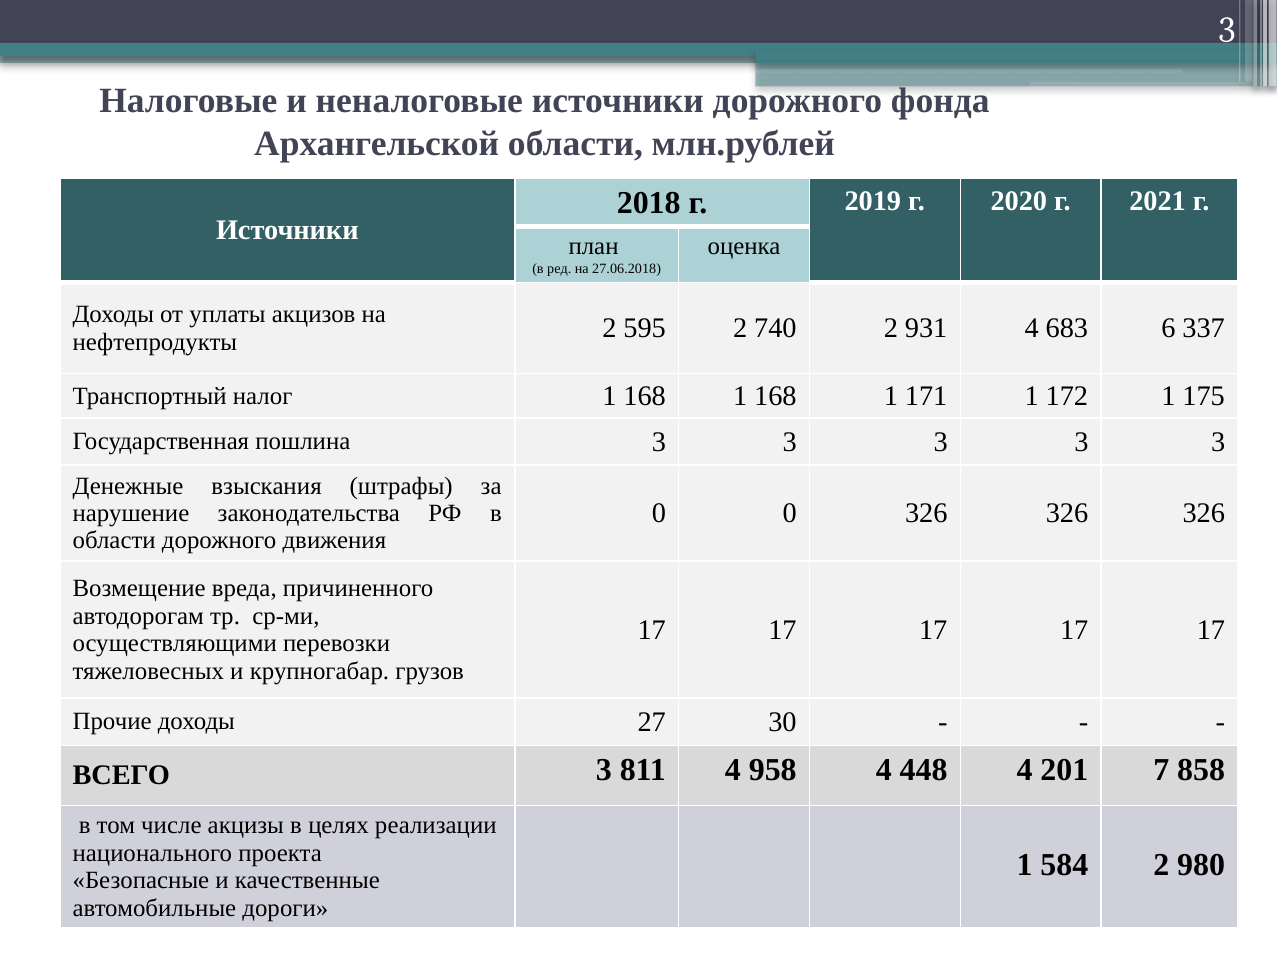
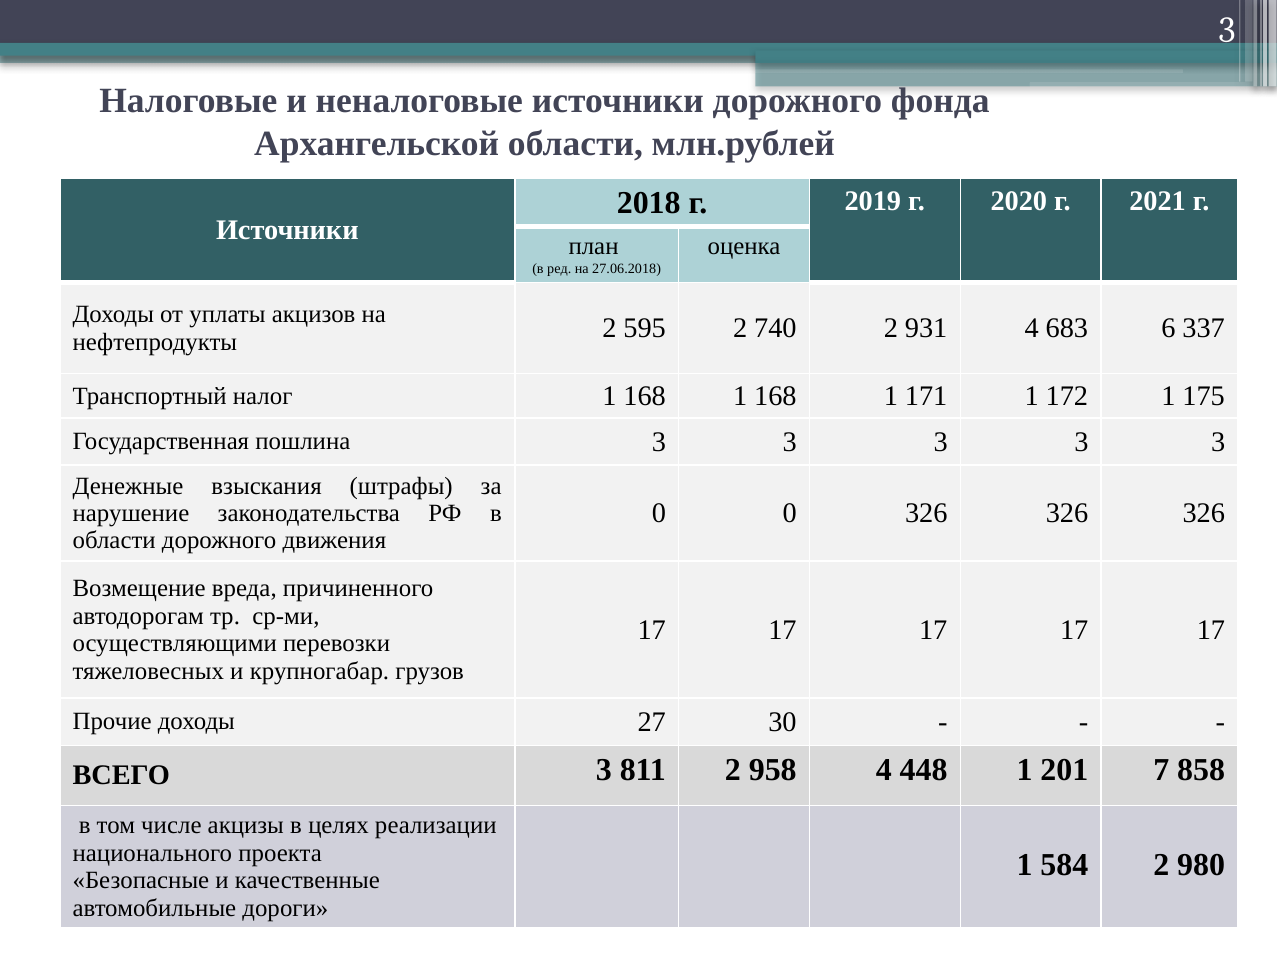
811 4: 4 -> 2 (733, 770)
448 4: 4 -> 1 (1025, 770)
